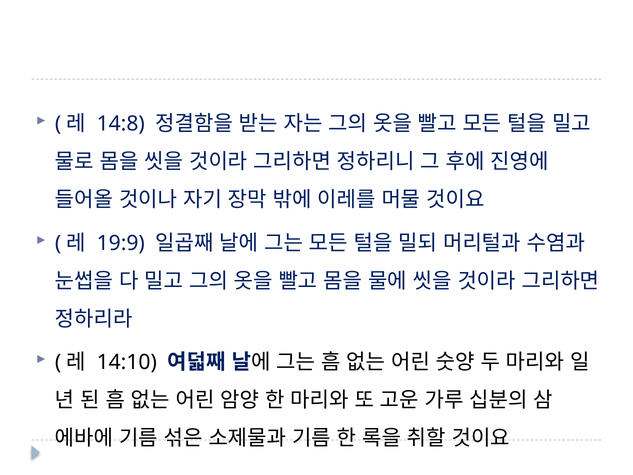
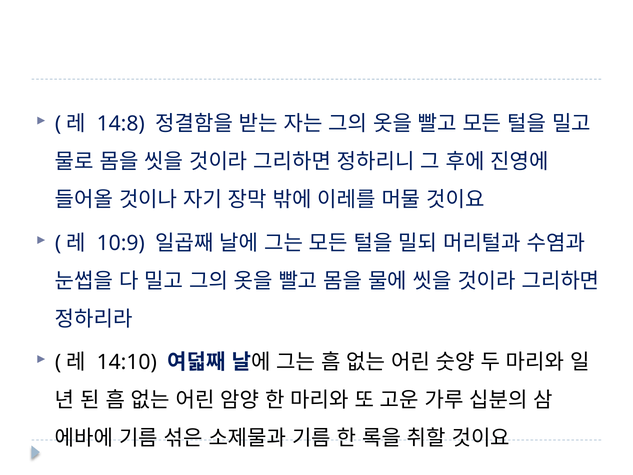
19:9: 19:9 -> 10:9 (121, 243)
